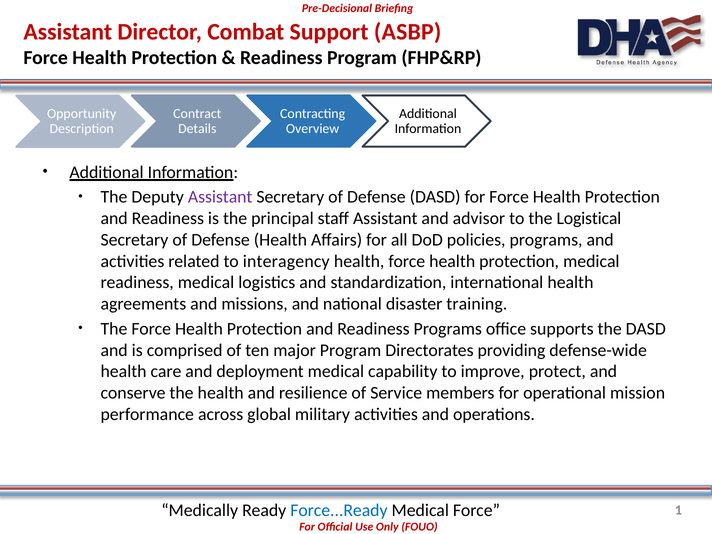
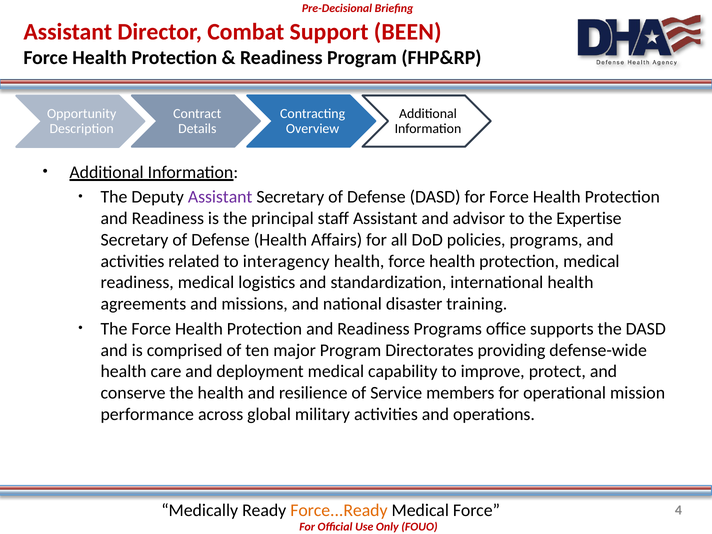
ASBP: ASBP -> BEEN (408, 32)
Logistical: Logistical -> Expertise (589, 218)
Force...Ready colour: blue -> orange (339, 510)
1: 1 -> 4 (678, 510)
